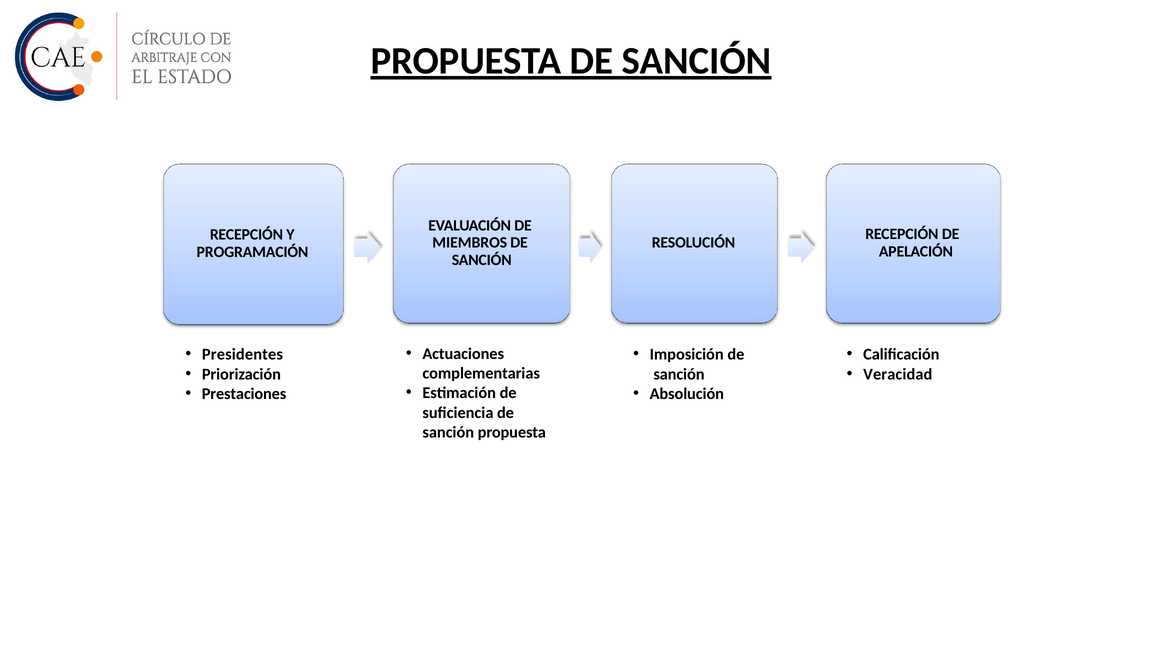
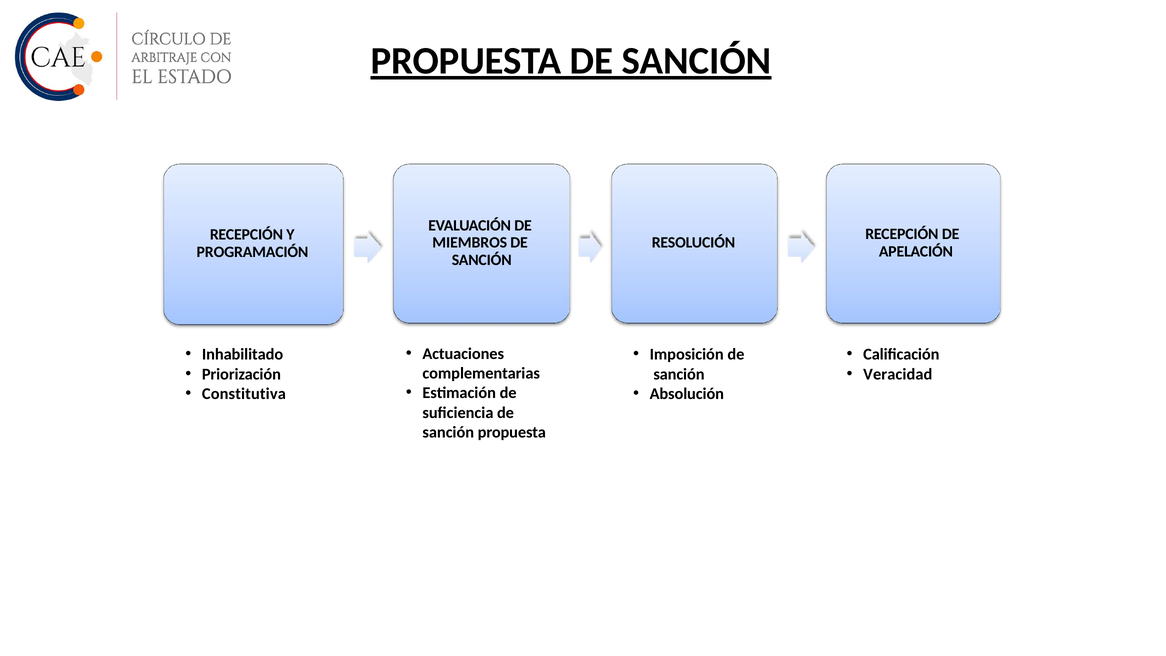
Presidentes: Presidentes -> Inhabilitado (243, 354)
Prestaciones: Prestaciones -> Constitutiva (244, 394)
